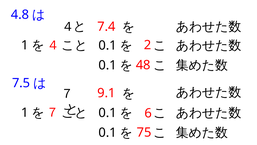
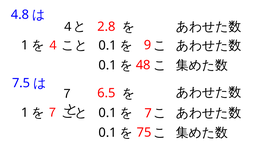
7.4: 7.4 -> 2.8 (106, 27)
2: 2 -> 9 (148, 45)
9.1: 9.1 -> 6.5 (106, 93)
6: 6 -> 7 (148, 113)
